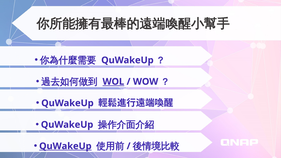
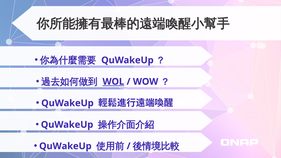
QuWakeUp underline: present -> none (65, 146)
